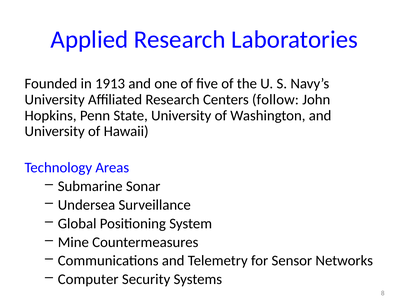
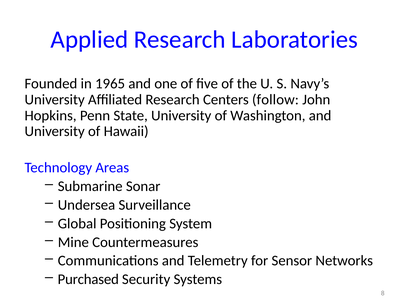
1913: 1913 -> 1965 (110, 84)
Computer: Computer -> Purchased (88, 279)
